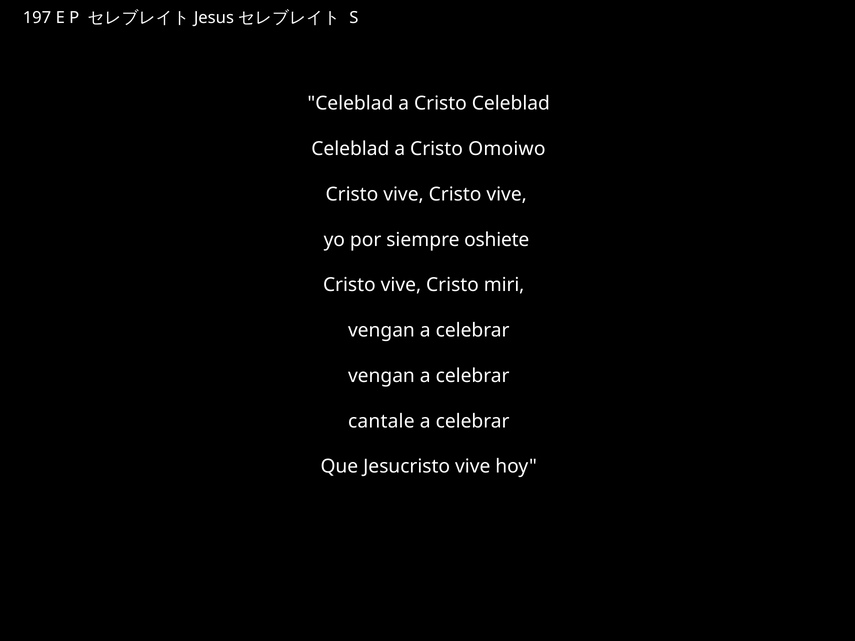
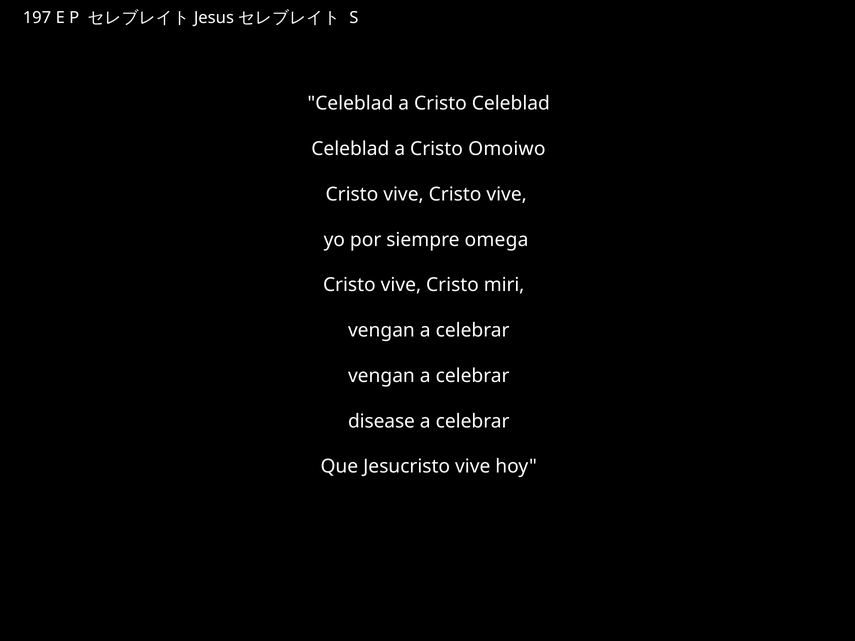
oshiete: oshiete -> omega (497, 240)
cantale: cantale -> disease (381, 421)
